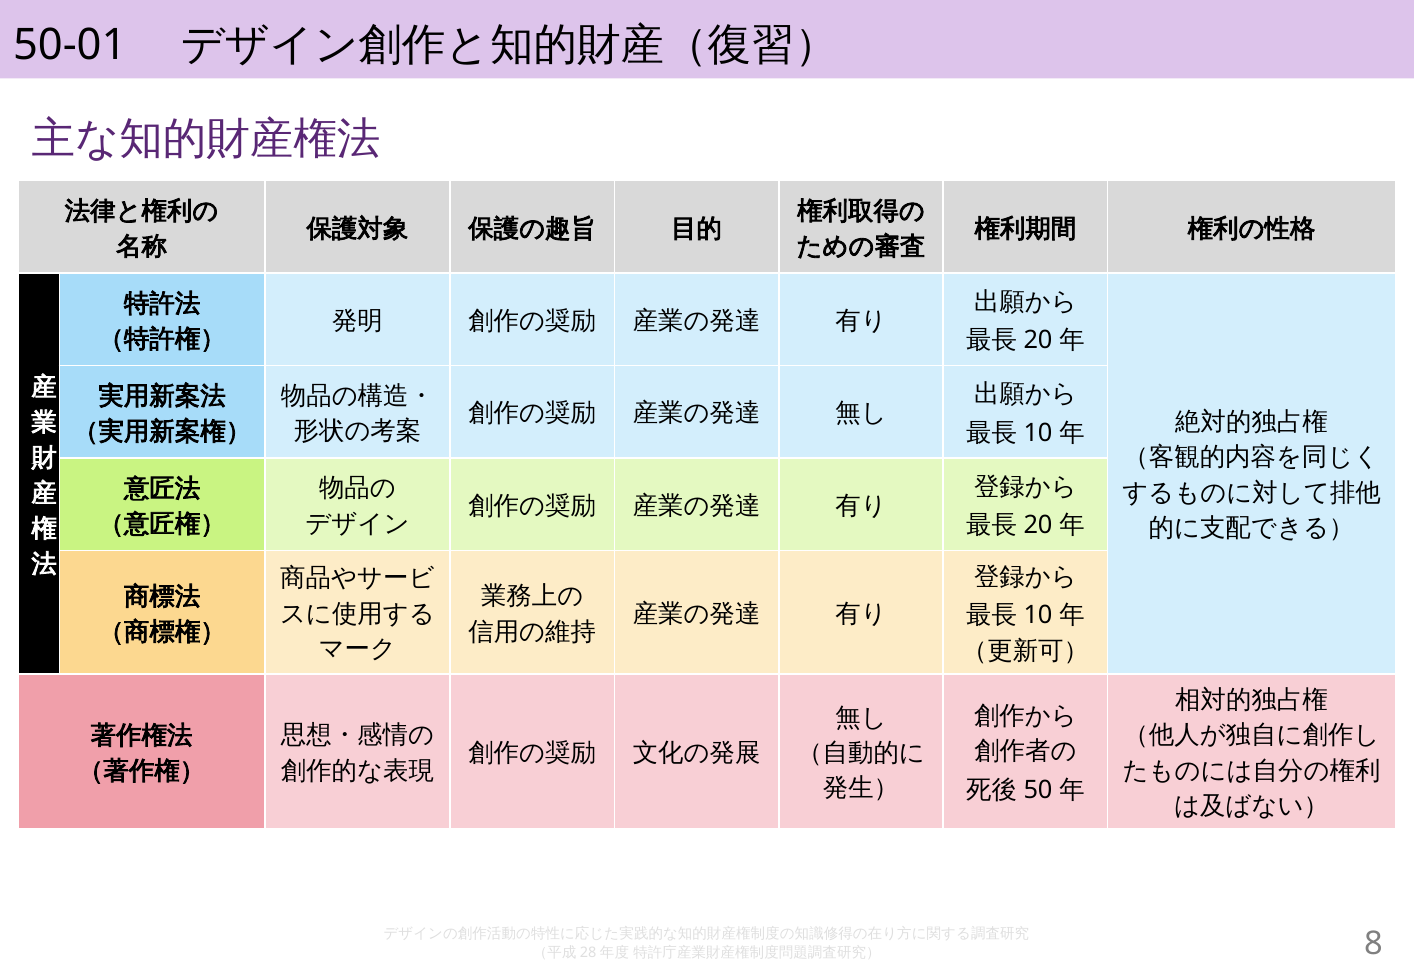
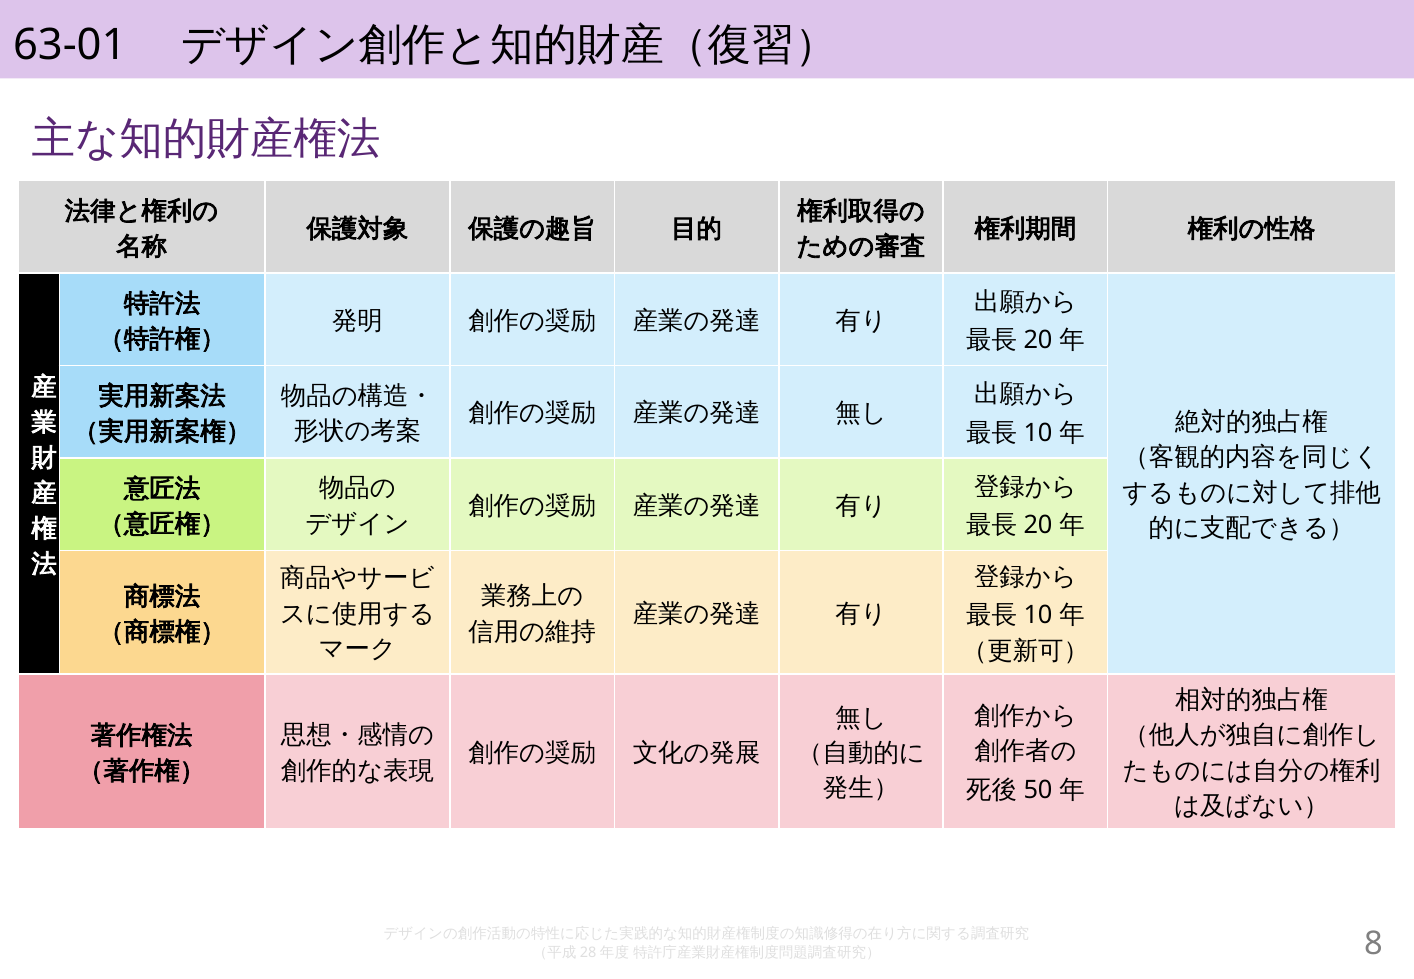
50-01: 50-01 -> 63-01 (70, 45)
